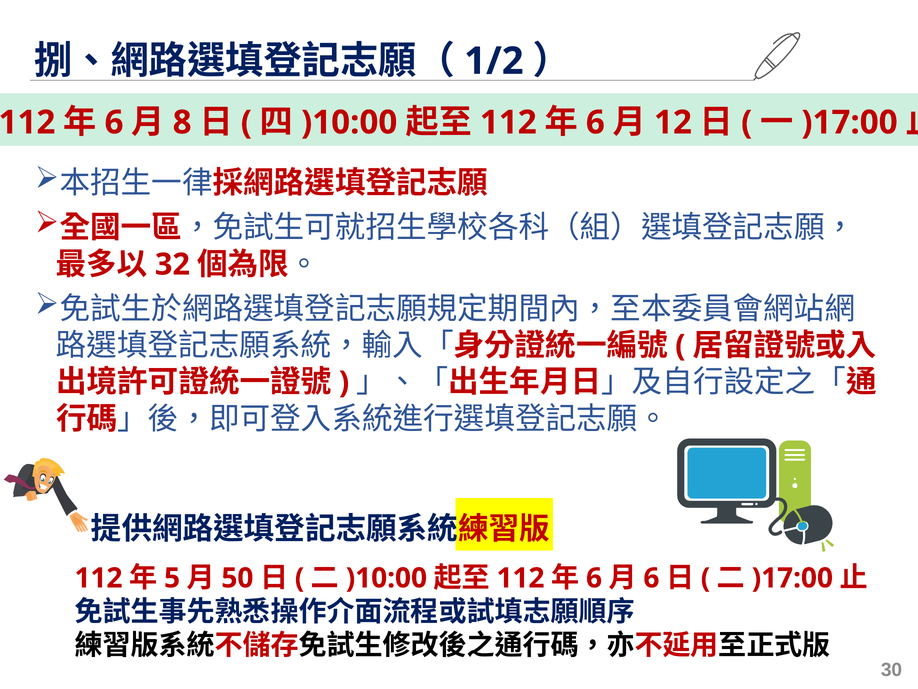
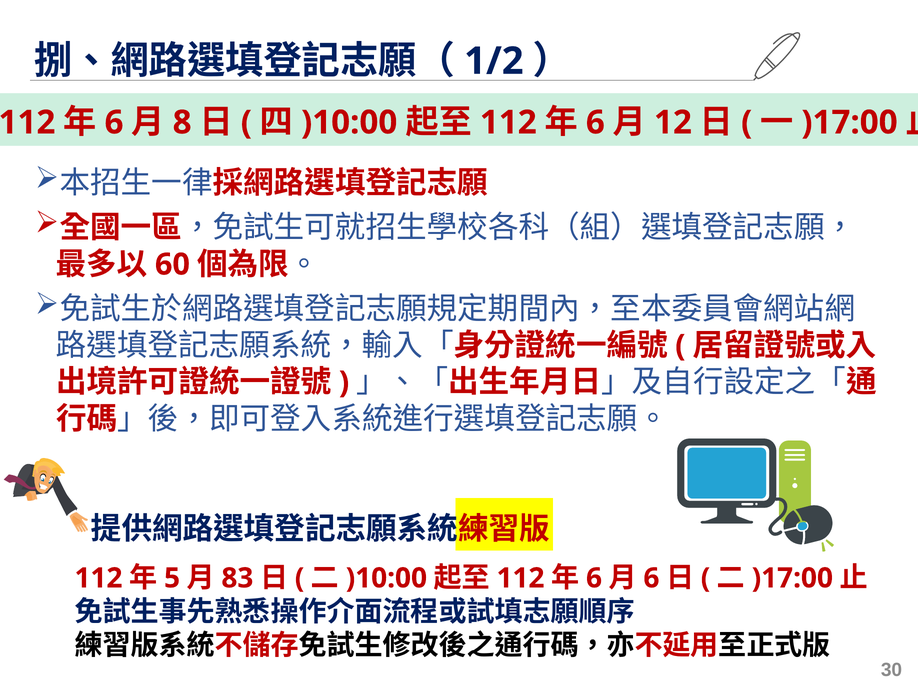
32: 32 -> 60 (172, 264)
50: 50 -> 83 (237, 578)
